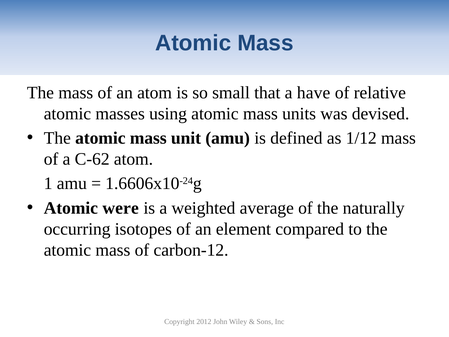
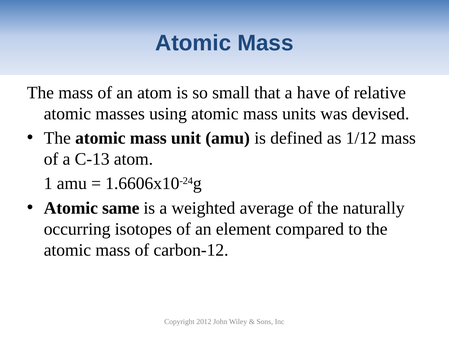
C-62: C-62 -> C-13 (92, 159)
were: were -> same (121, 208)
